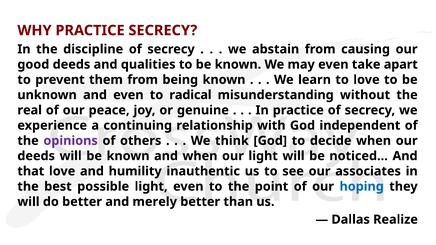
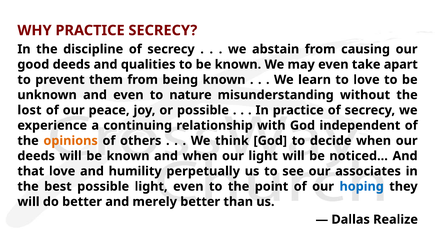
radical: radical -> nature (190, 95)
real: real -> lost (30, 110)
or genuine: genuine -> possible (203, 110)
opinions colour: purple -> orange (71, 141)
inauthentic: inauthentic -> perpetually (203, 171)
